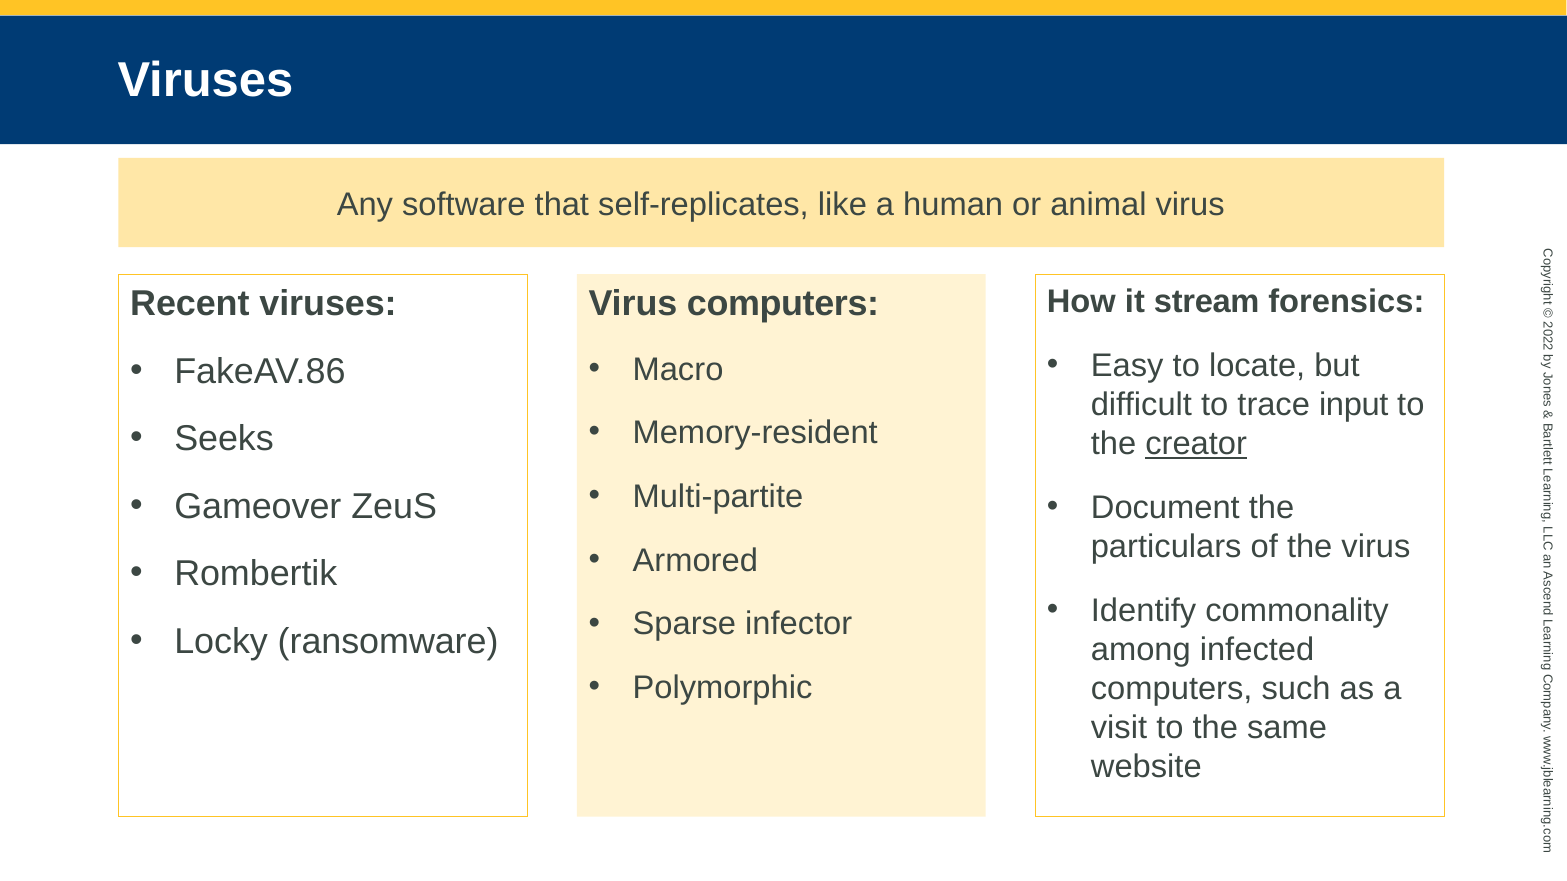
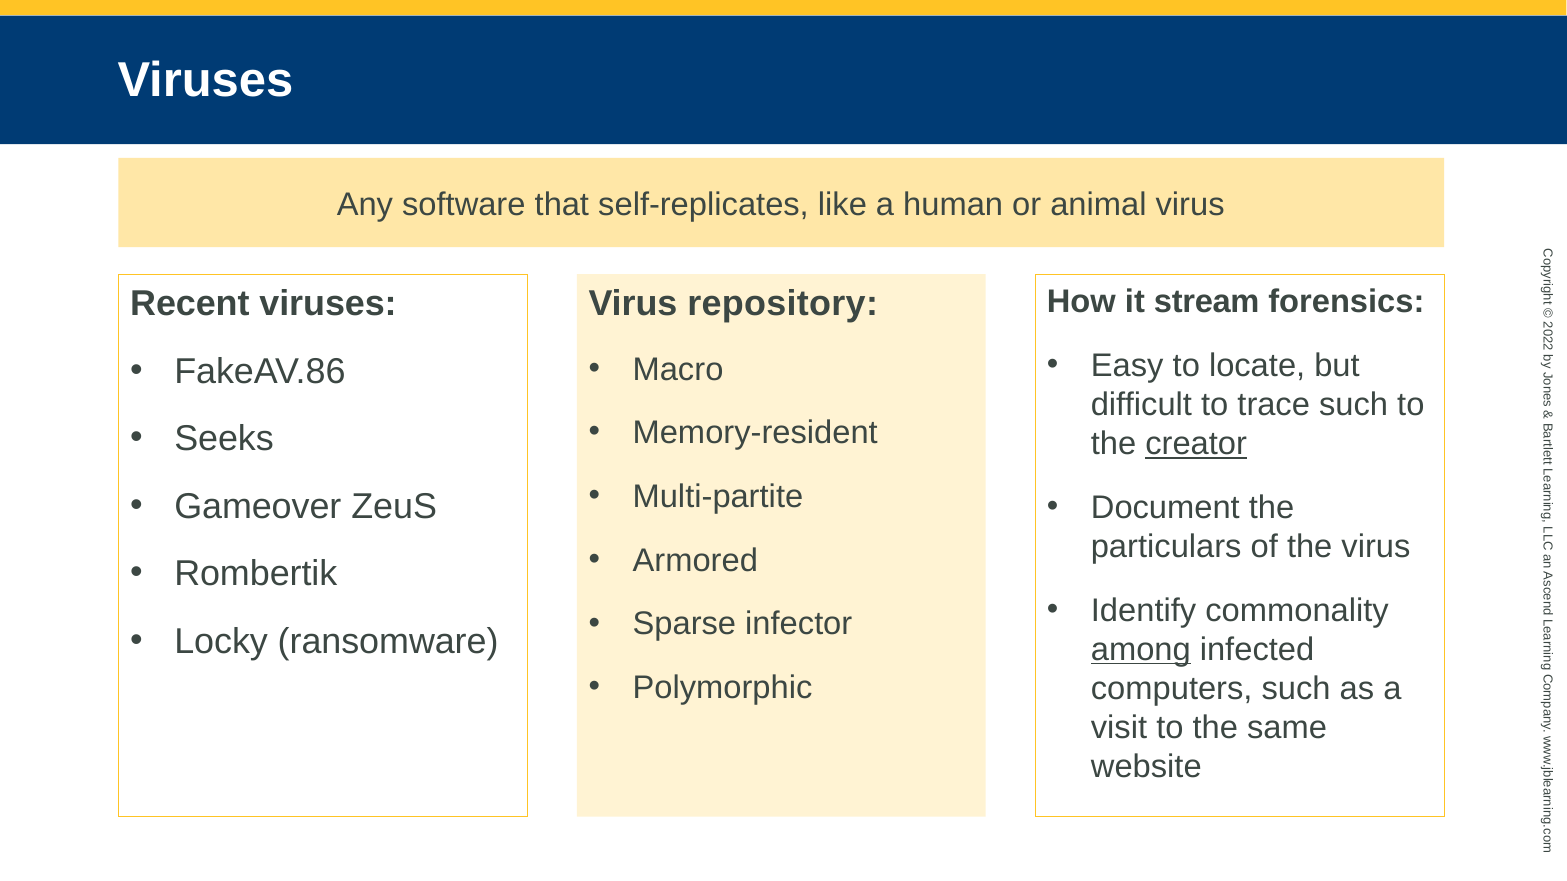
Virus computers: computers -> repository (783, 304)
trace input: input -> such (1354, 405)
among underline: none -> present (1141, 650)
